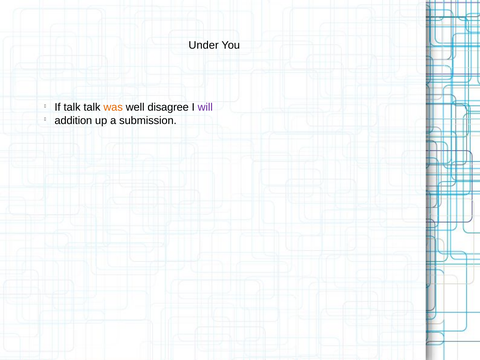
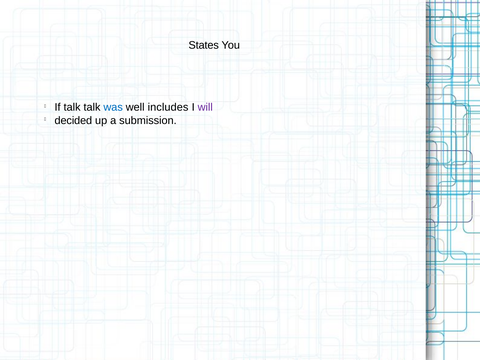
Under: Under -> States (204, 45)
was colour: orange -> blue (113, 107)
disagree: disagree -> includes (168, 107)
addition: addition -> decided (73, 120)
